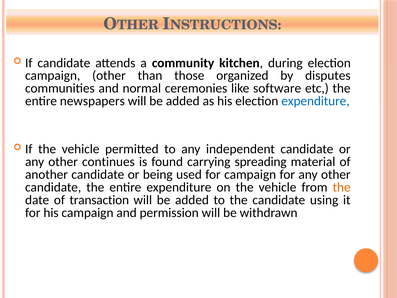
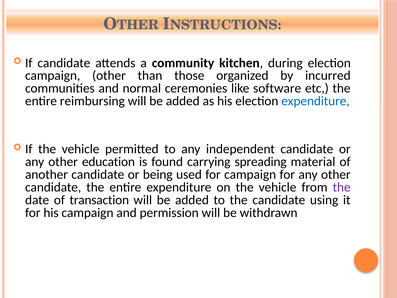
disputes: disputes -> incurred (328, 76)
newspapers: newspapers -> reimbursing (92, 101)
continues: continues -> education (108, 162)
the colour: orange -> purple (342, 187)
